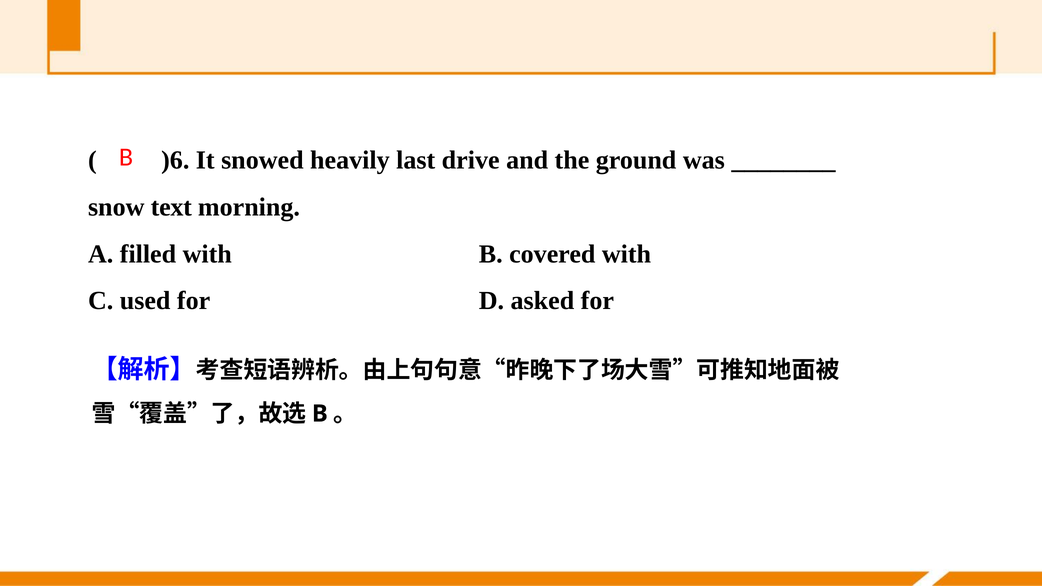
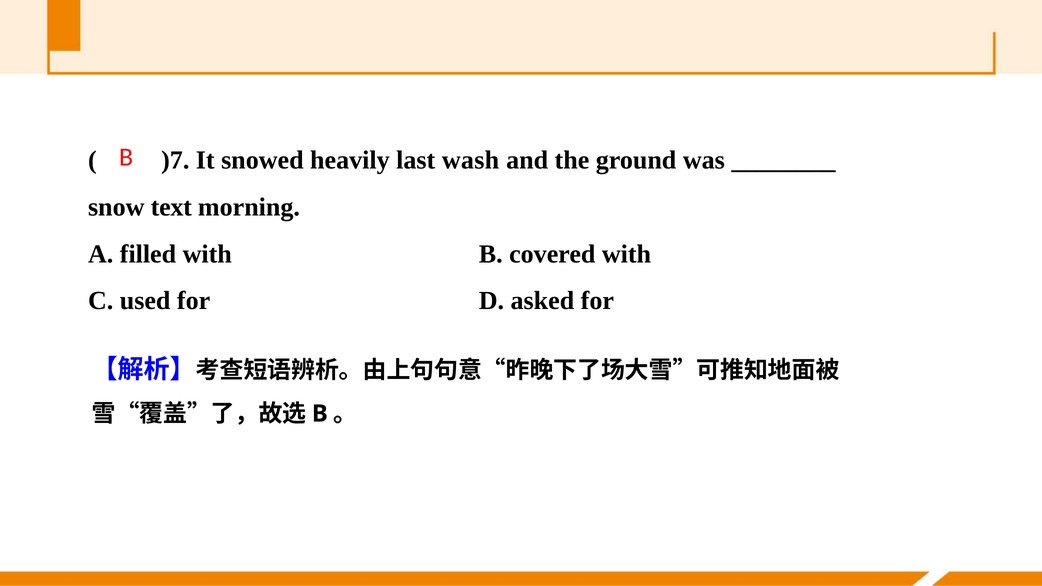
)6: )6 -> )7 (175, 160)
drive: drive -> wash (471, 160)
